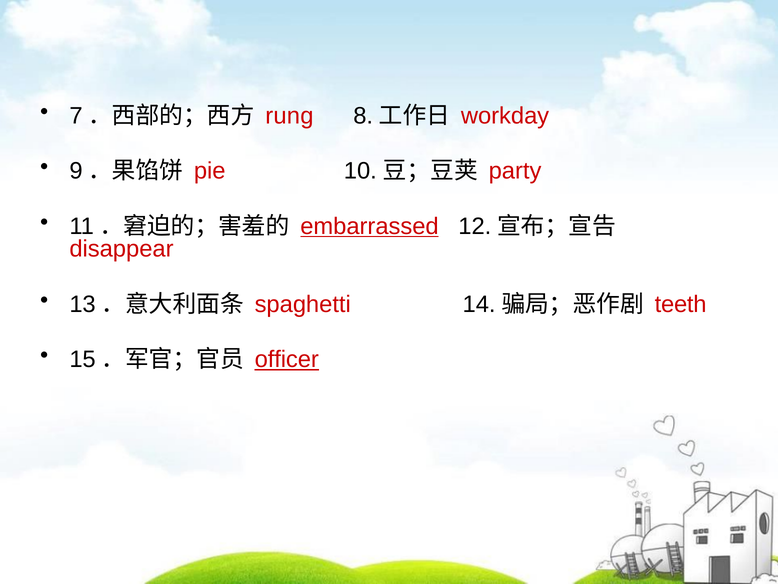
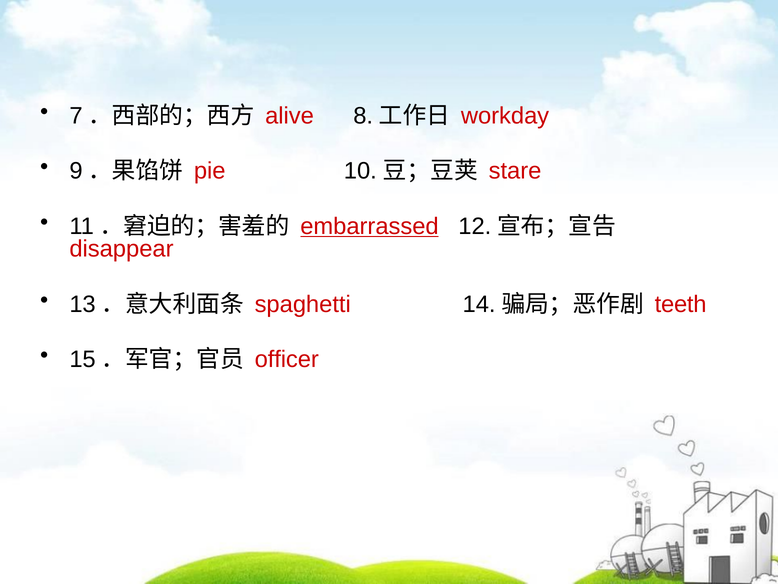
rung: rung -> alive (290, 116)
party: party -> stare (515, 171)
officer underline: present -> none (287, 359)
